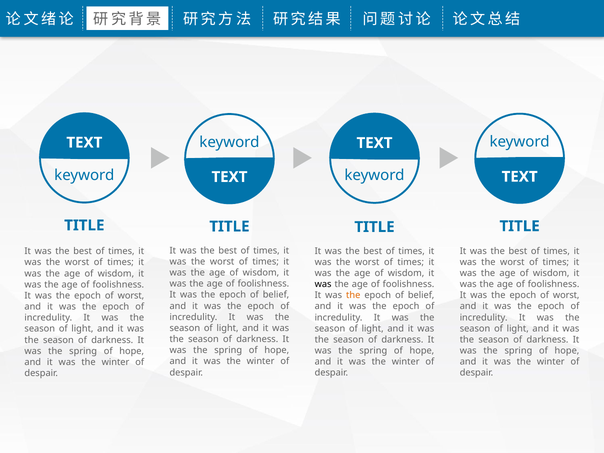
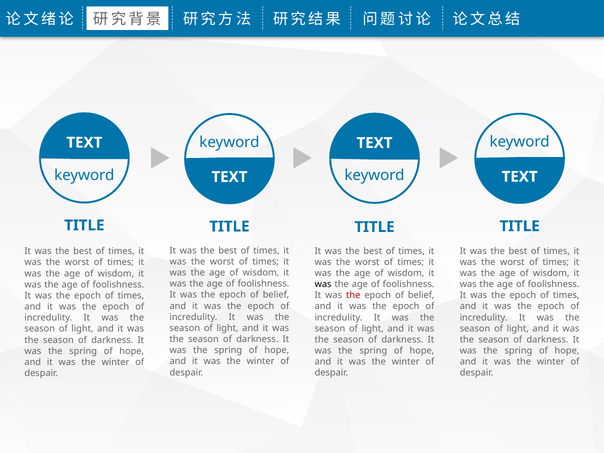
the colour: orange -> red (353, 295)
worst: worst -> times (566, 295)
worst: worst -> times (131, 296)
